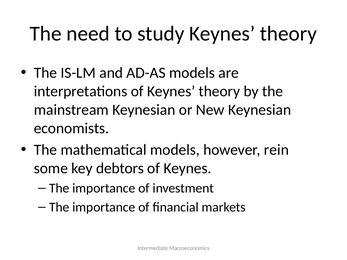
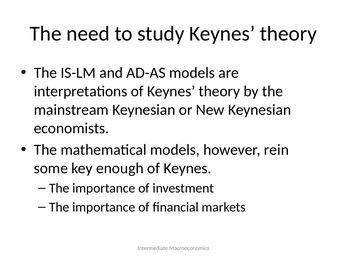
debtors: debtors -> enough (120, 168)
